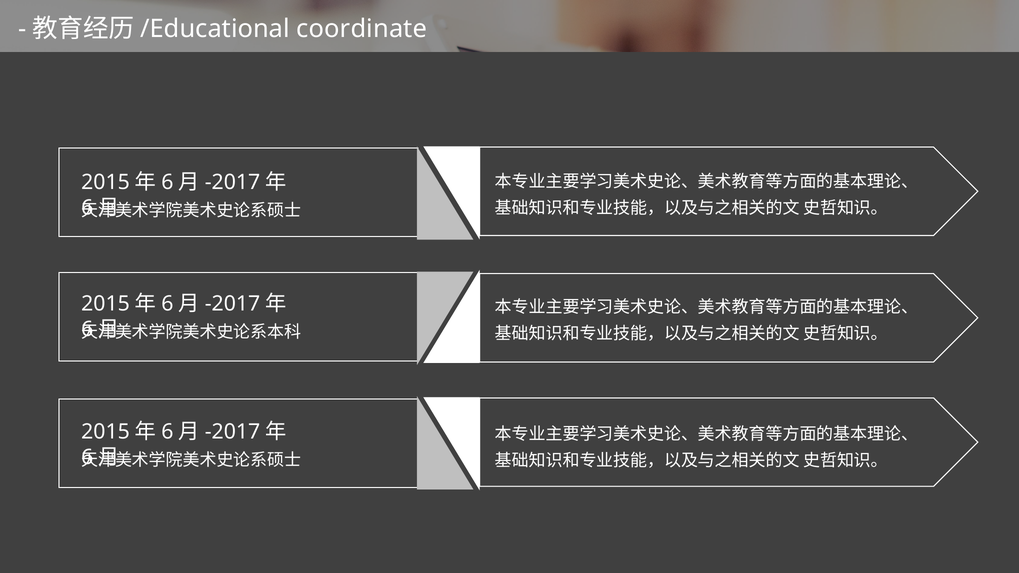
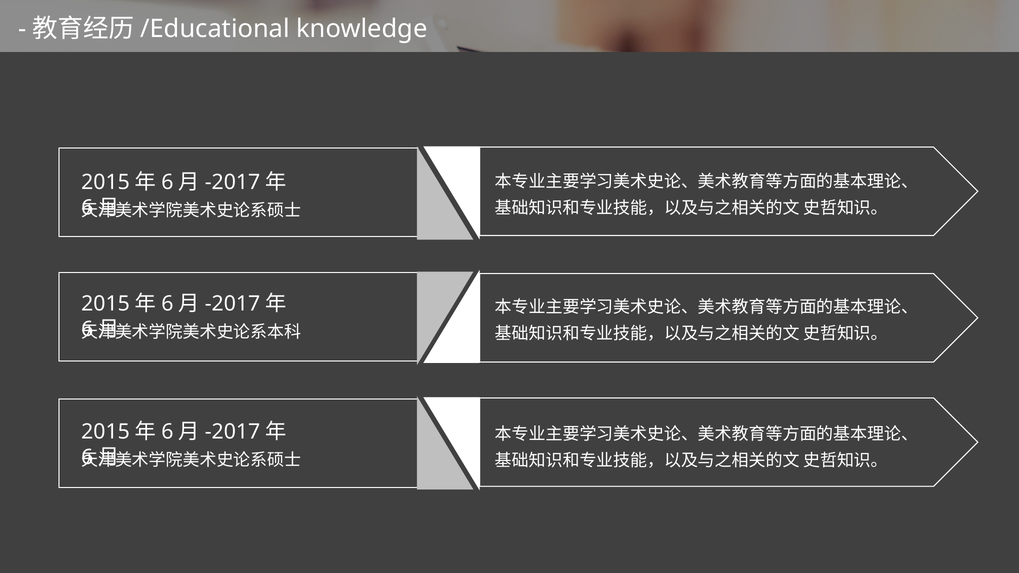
coordinate: coordinate -> knowledge (362, 29)
